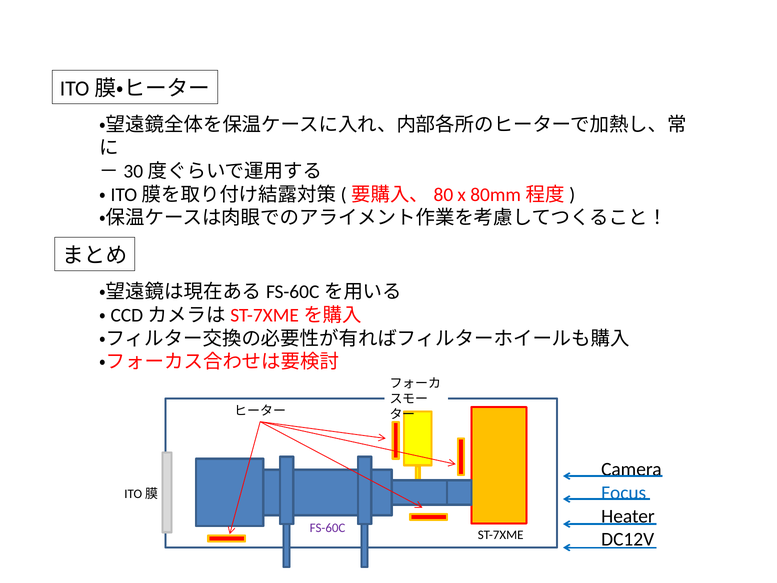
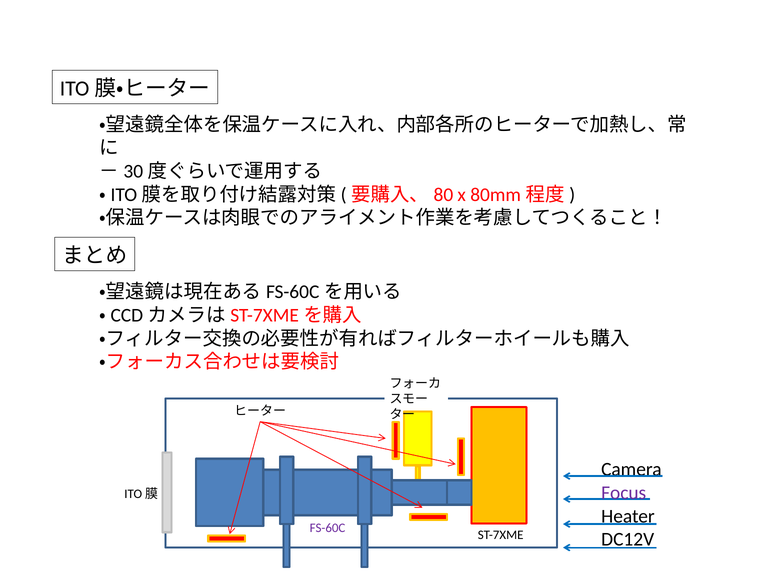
Focus colour: blue -> purple (624, 493)
